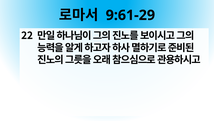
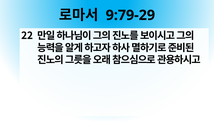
9:61-29: 9:61-29 -> 9:79-29 (130, 15)
